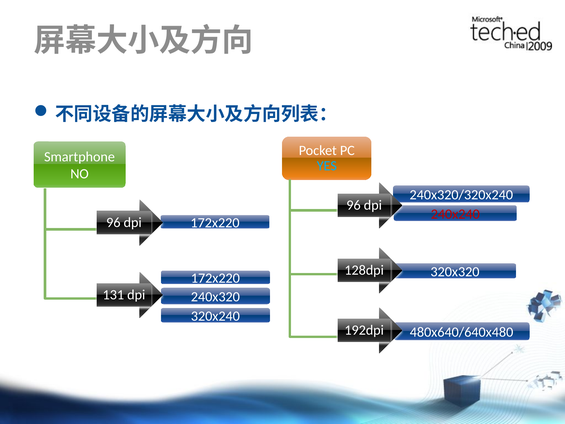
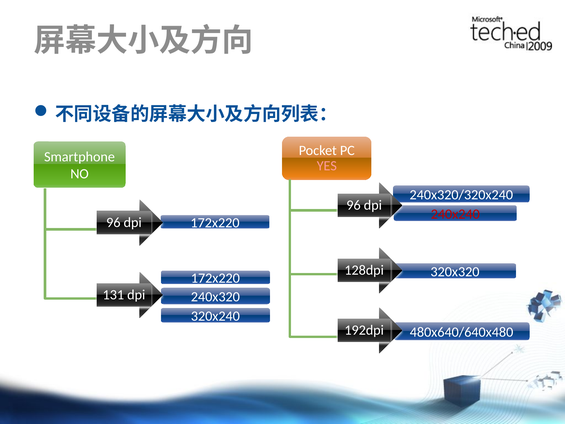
YES colour: light blue -> pink (327, 166)
